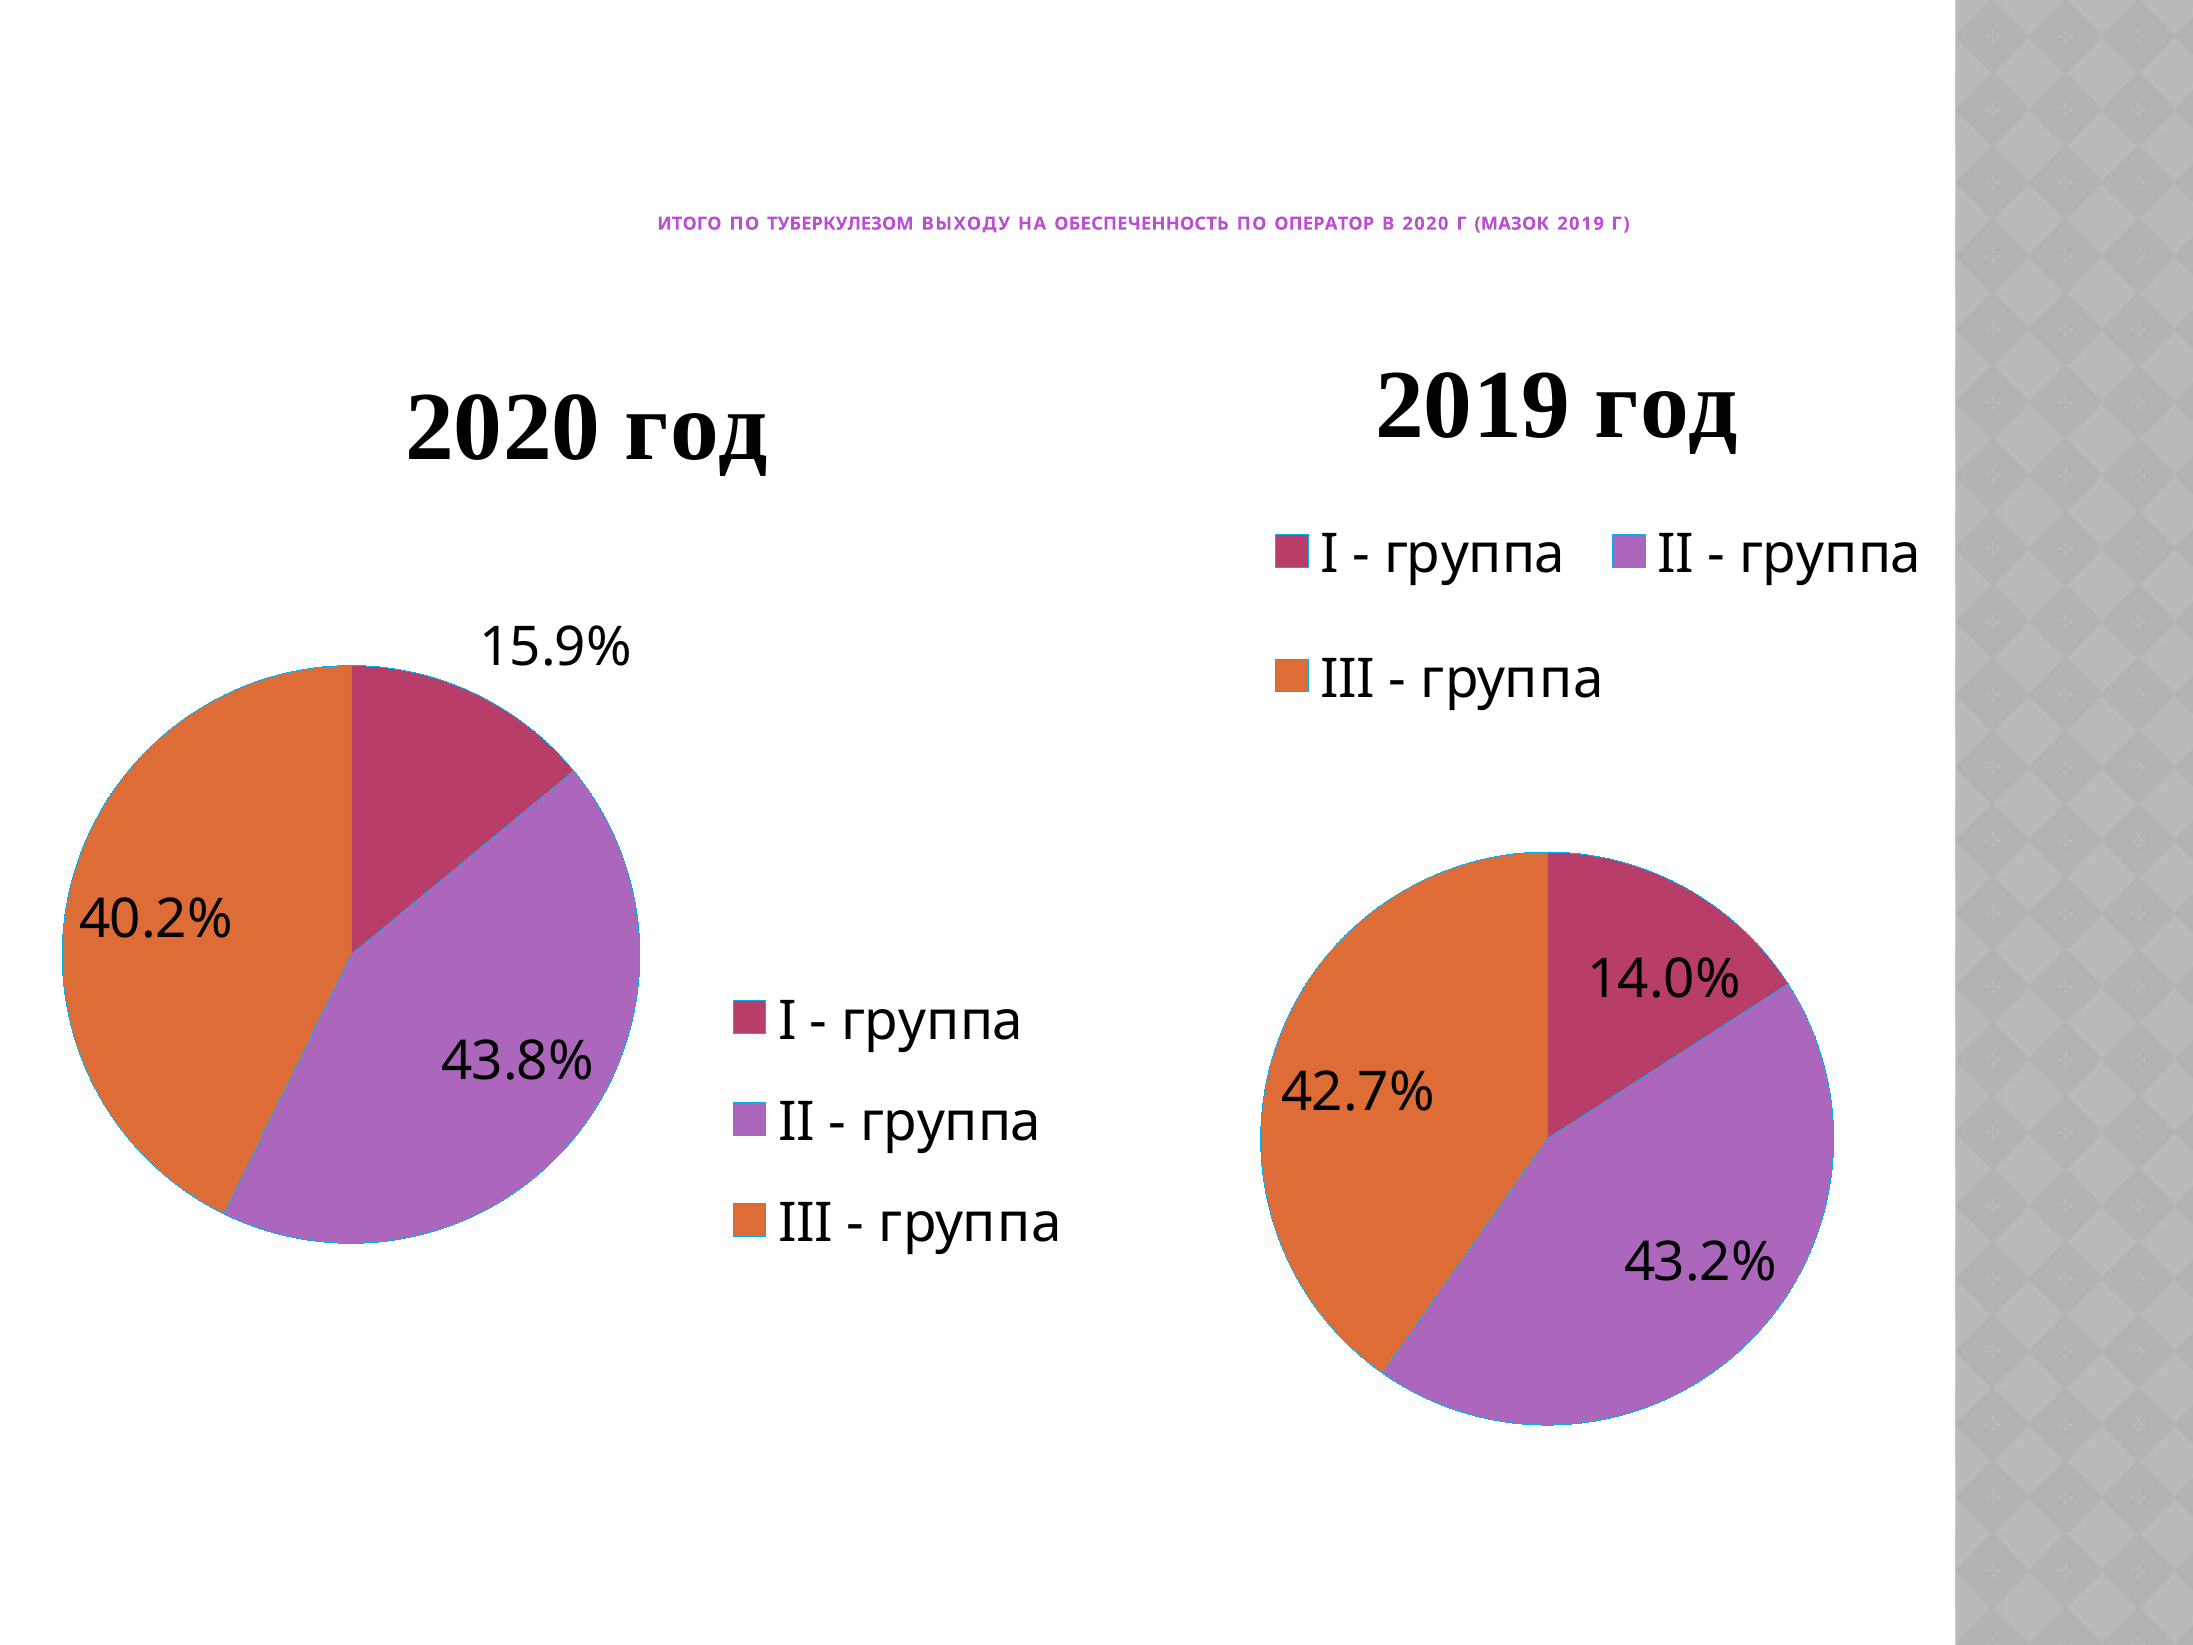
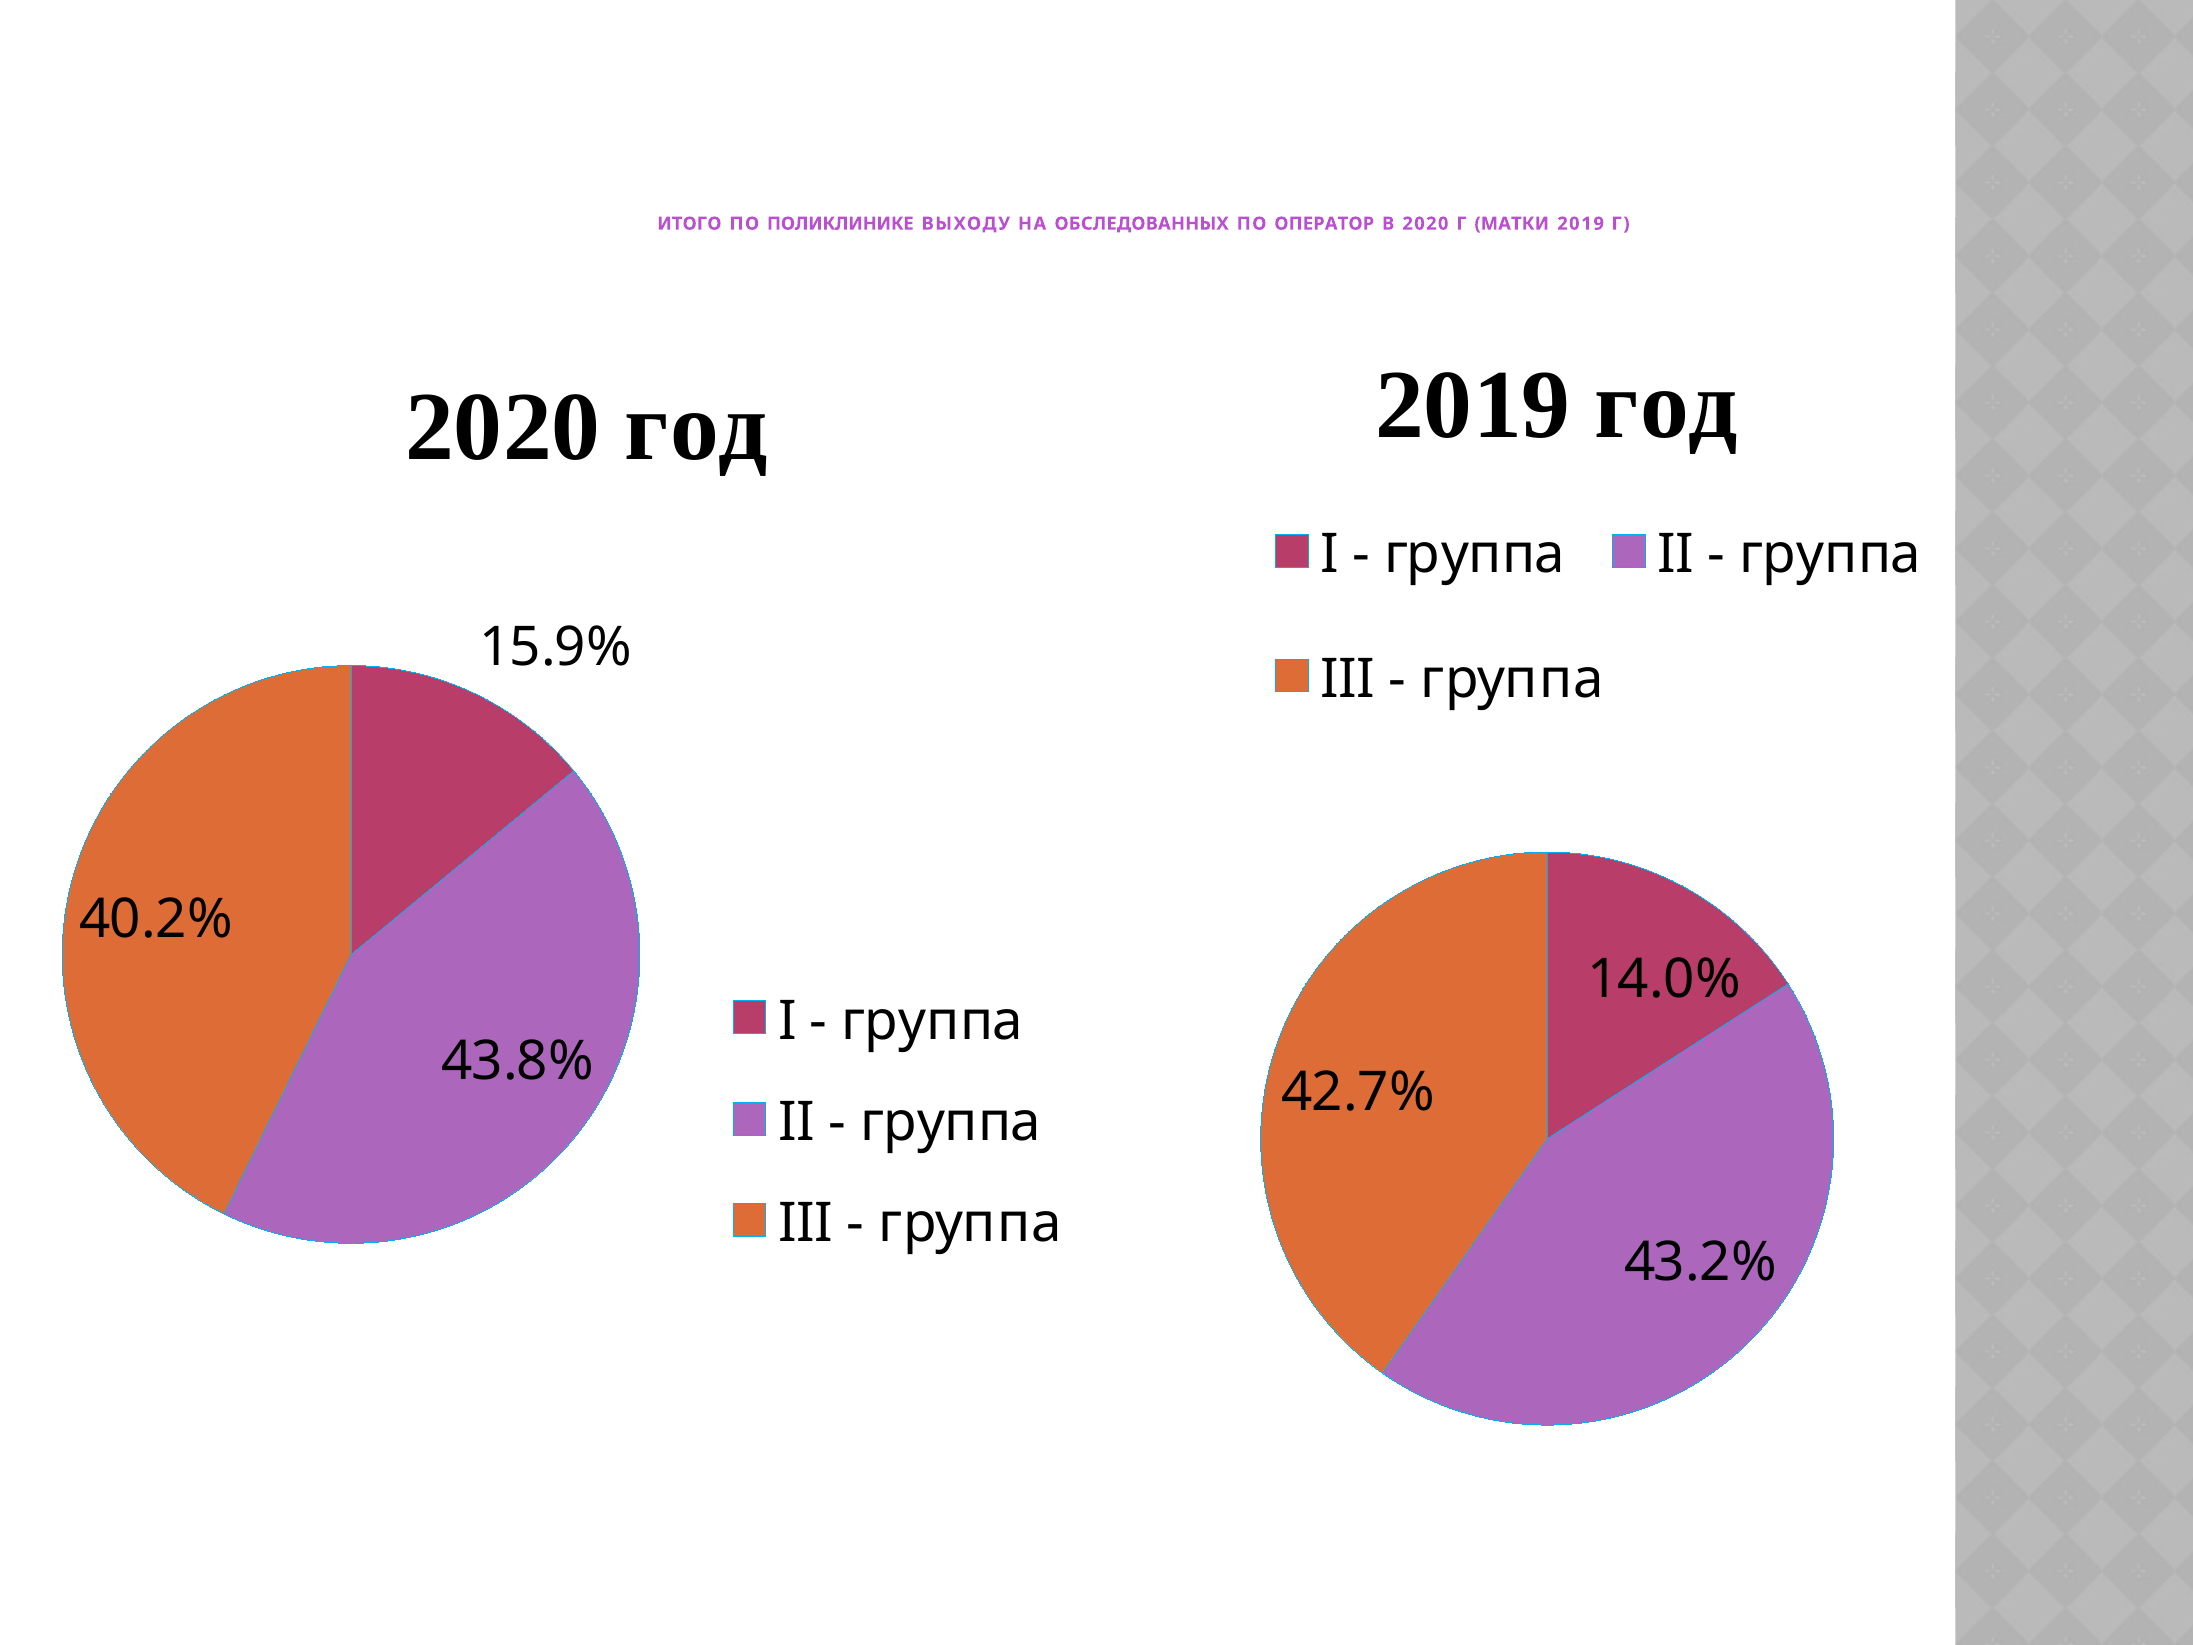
ТУБЕРКУЛЕЗОМ: ТУБЕРКУЛЕЗОМ -> ПОЛИКЛИНИКЕ (840, 224)
ОБЕСПЕЧЕННОСТЬ: ОБЕСПЕЧЕННОСТЬ -> ОБСЛЕДОВАННЫХ (1142, 224)
МАЗОК: МАЗОК -> МАТКИ (1512, 224)
